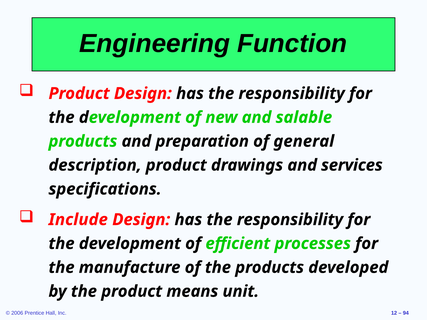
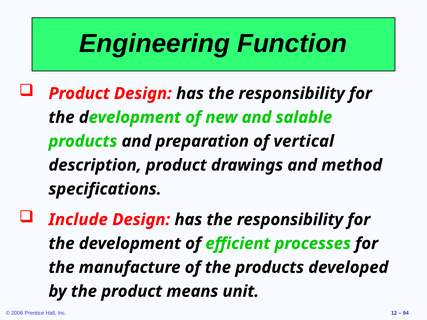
general: general -> vertical (304, 141)
services: services -> method (352, 165)
